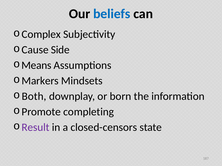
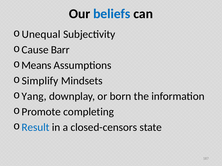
Complex: Complex -> Unequal (41, 34)
Side: Side -> Barr (60, 50)
Markers: Markers -> Simplify (40, 81)
Both: Both -> Yang (34, 97)
Result colour: purple -> blue (36, 128)
